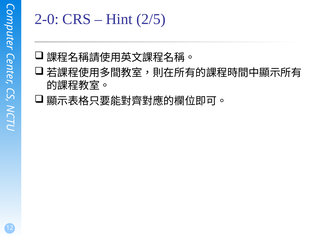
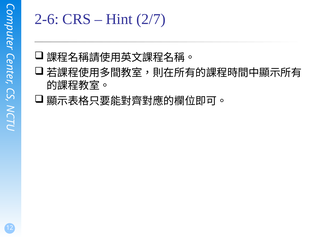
2-0: 2-0 -> 2-6 (47, 19)
2/5: 2/5 -> 2/7 (151, 19)
